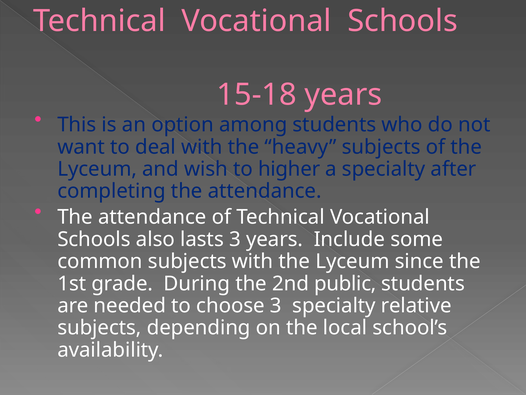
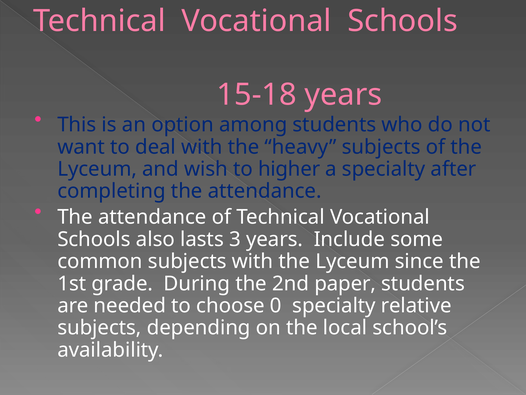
public: public -> paper (345, 283)
choose 3: 3 -> 0 (276, 305)
